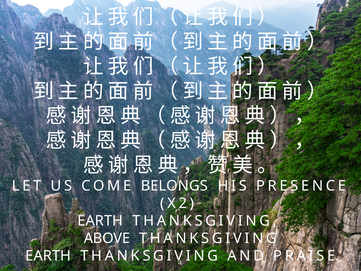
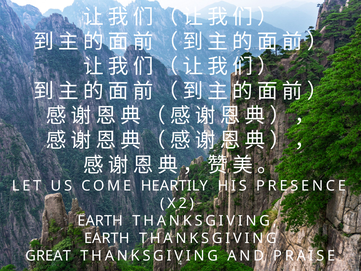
BELONGS: BELONGS -> HEARTILY (174, 186)
ABOVE: ABOVE -> EARTH (107, 238)
EARTH: EARTH -> GREAT (48, 256)
